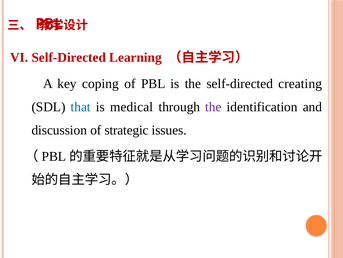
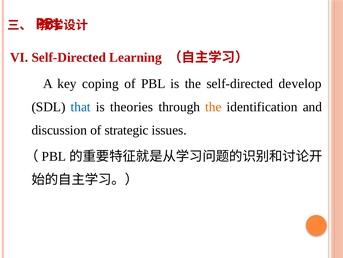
creating: creating -> develop (300, 83)
medical: medical -> theories (132, 107)
the colour: purple -> orange (213, 107)
